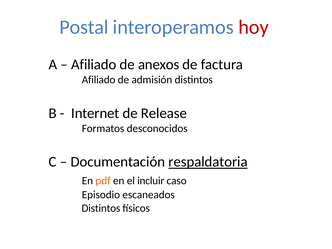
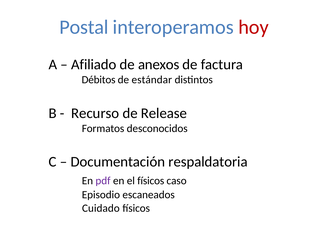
Afiliado: Afiliado -> Débitos (99, 80)
admisión: admisión -> estándar (152, 80)
Internet: Internet -> Recurso (95, 113)
respaldatoria underline: present -> none (208, 162)
pdf colour: orange -> purple (103, 181)
el incluir: incluir -> físicos (151, 181)
Distintos: Distintos -> Cuidado (101, 208)
